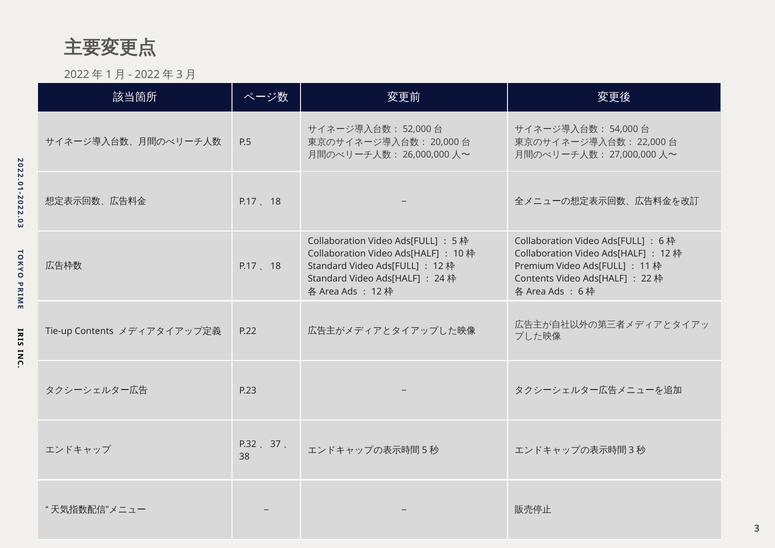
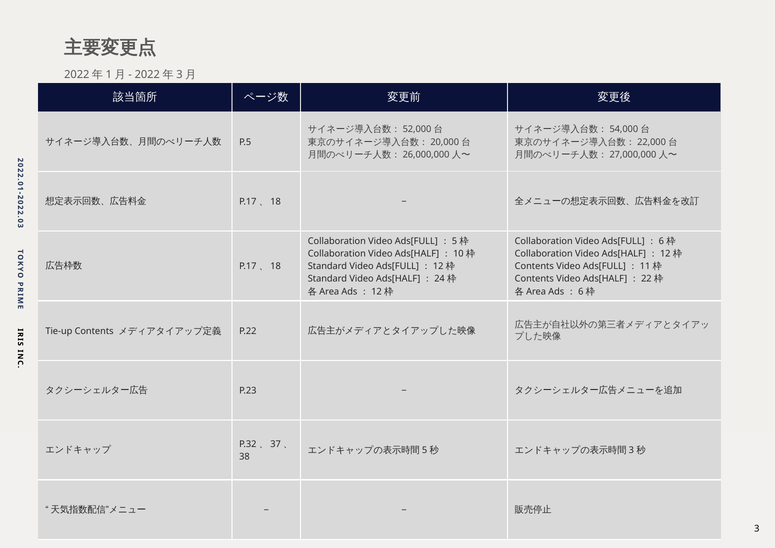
Premium: Premium -> Contents (534, 266)
